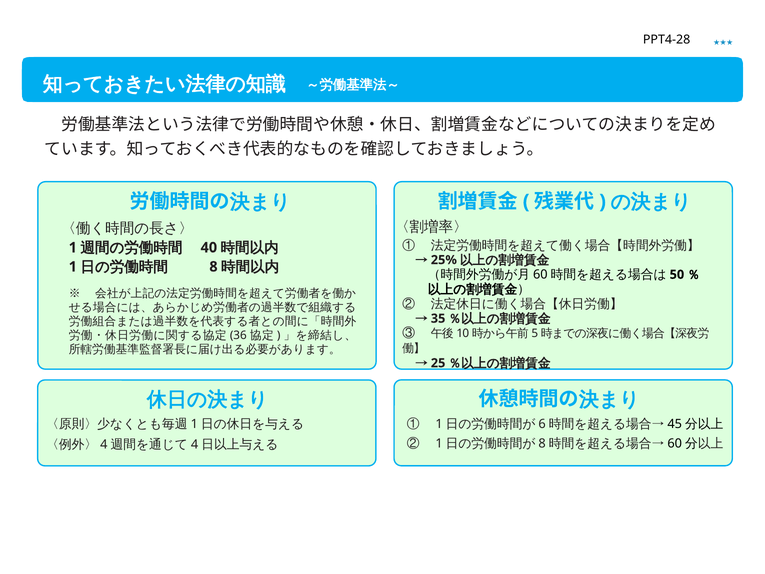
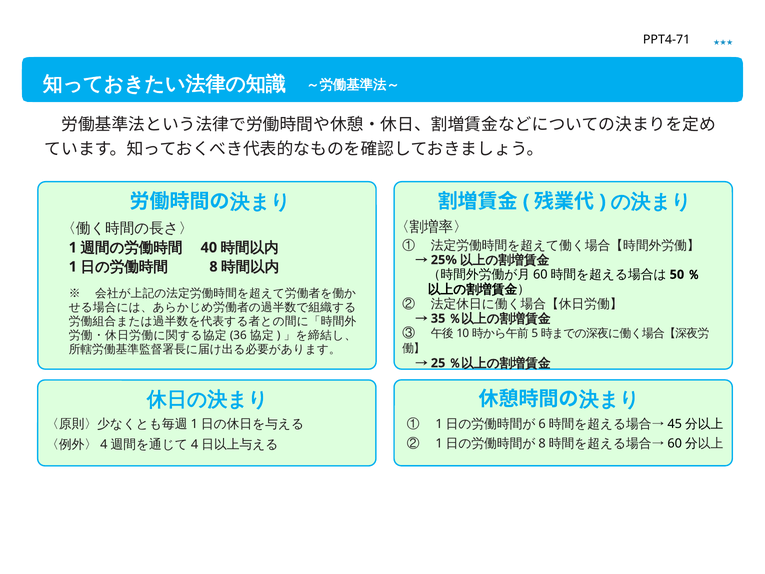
PPT4-28: PPT4-28 -> PPT4-71 (667, 40)
